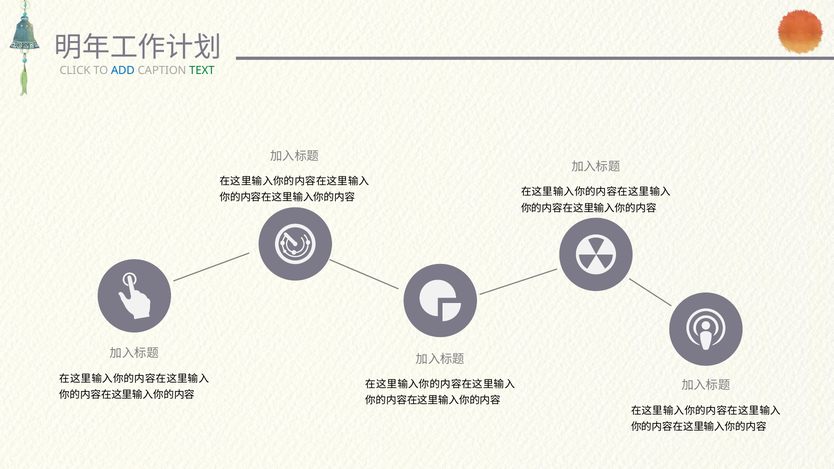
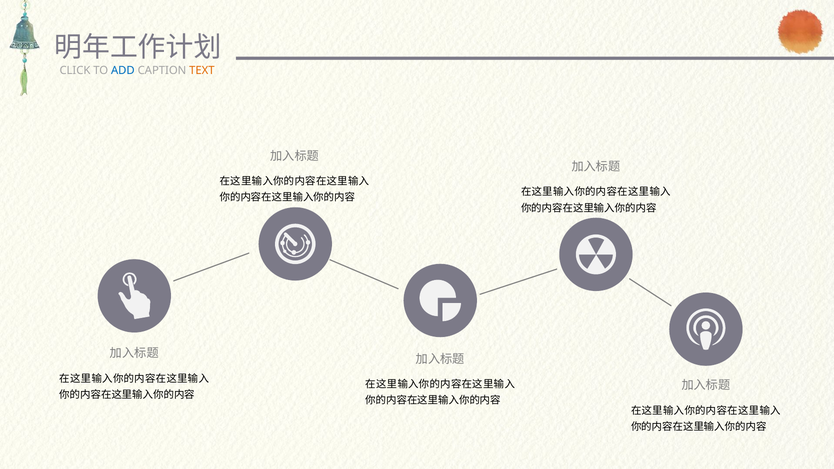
TEXT colour: green -> orange (202, 70)
